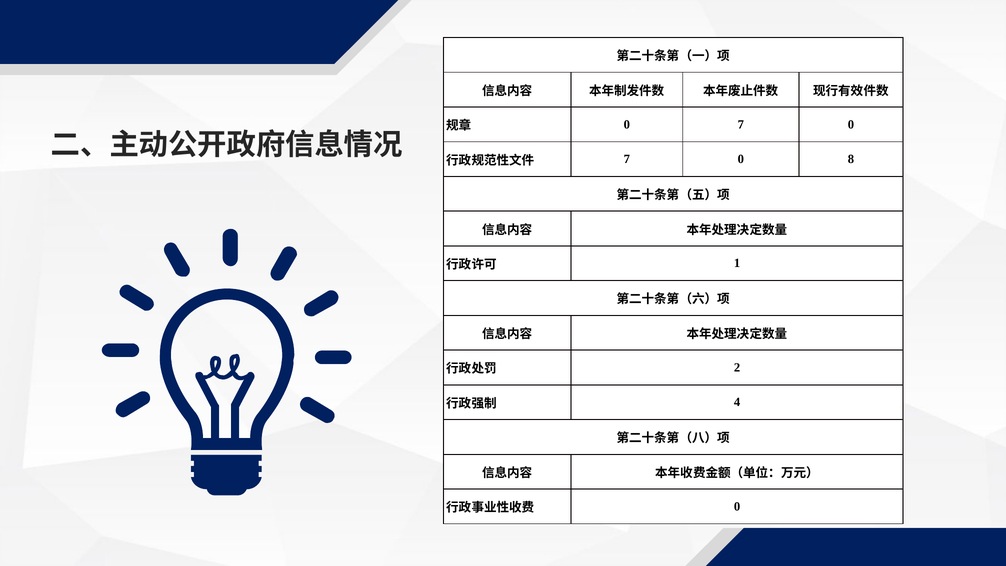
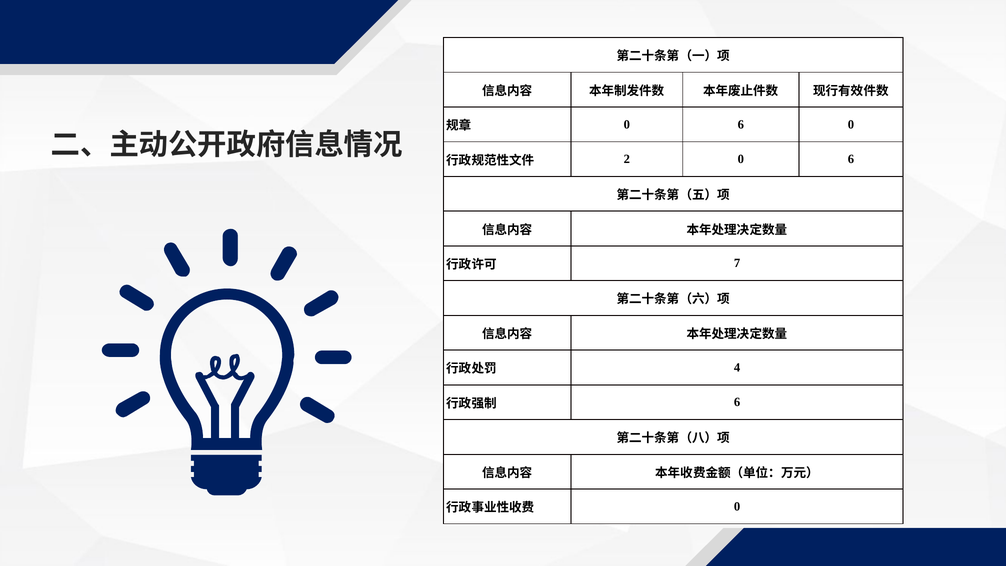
7: 7 -> 6 (741, 124)
7: 7 -> 2 (627, 159)
8: 8 -> 6 (851, 159)
1: 1 -> 7 (737, 263)
2: 2 -> 4 (737, 367)
4: 4 -> 6 (737, 402)
